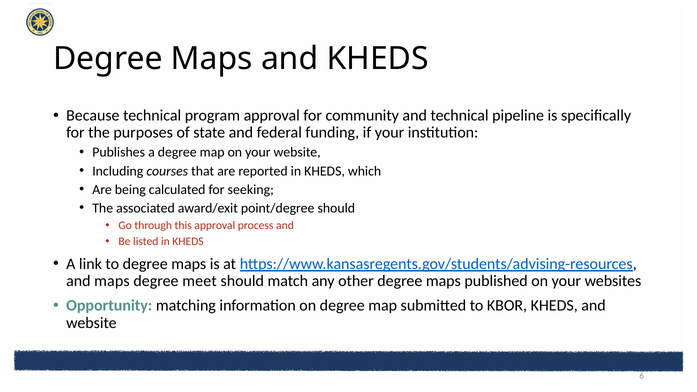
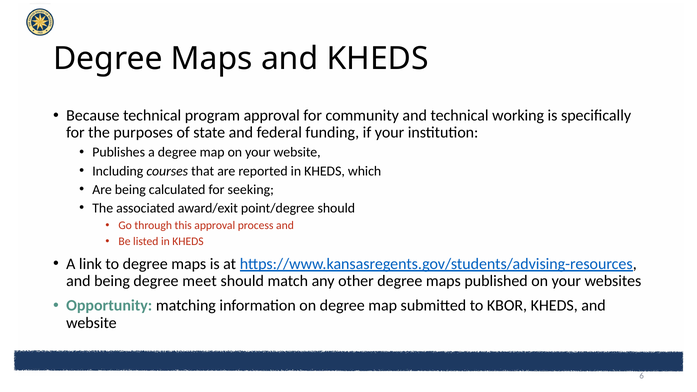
pipeline: pipeline -> working (518, 115)
and maps: maps -> being (112, 281)
